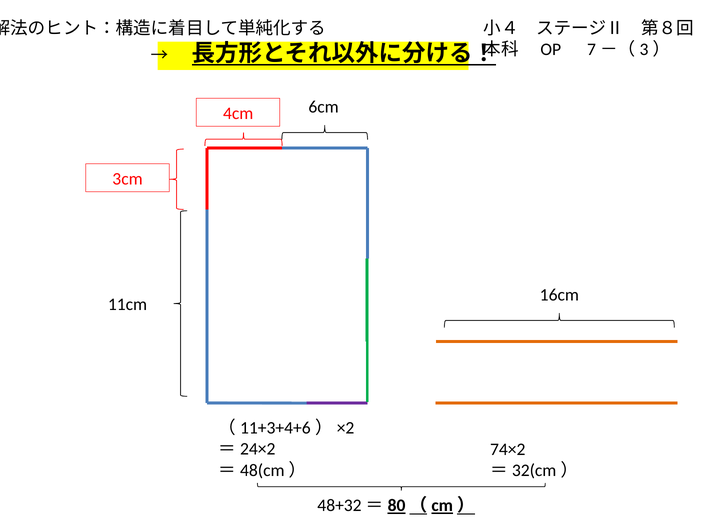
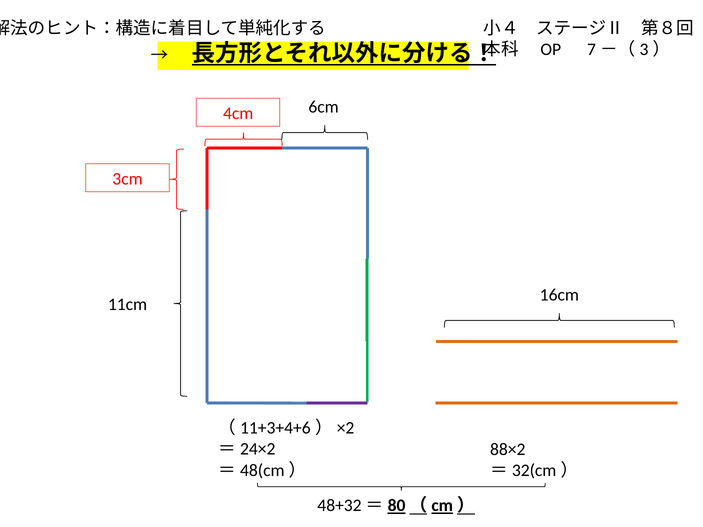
74×2: 74×2 -> 88×2 (508, 450)
